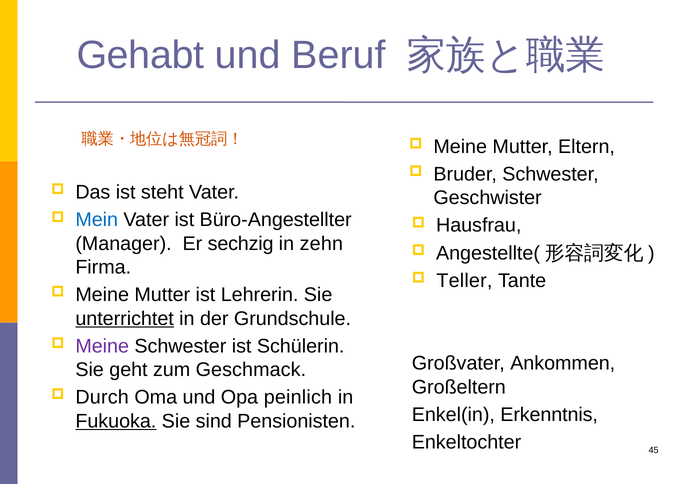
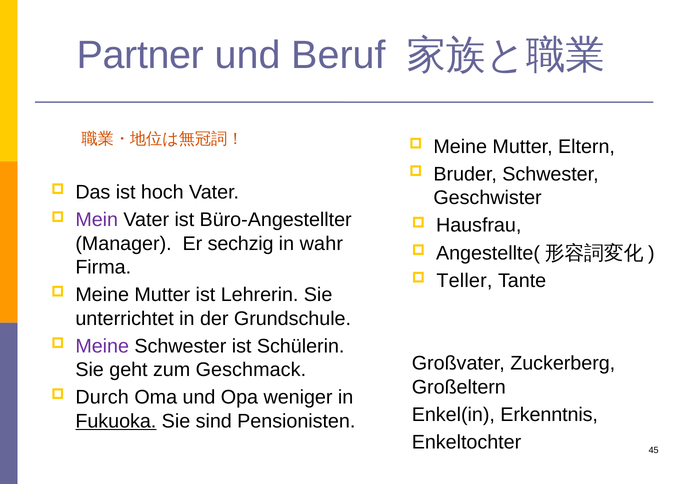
Gehabt: Gehabt -> Partner (140, 56)
steht: steht -> hoch (162, 193)
Mein colour: blue -> purple (97, 220)
zehn: zehn -> wahr (321, 244)
unterrichtet underline: present -> none (125, 319)
Ankommen: Ankommen -> Zuckerberg (563, 364)
peinlich: peinlich -> weniger (298, 398)
